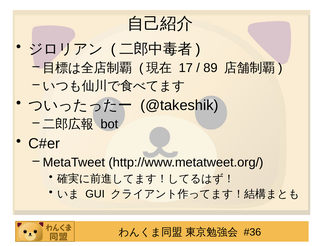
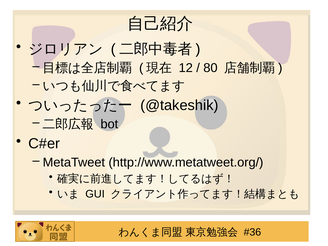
17: 17 -> 12 (186, 68)
89: 89 -> 80 (210, 68)
